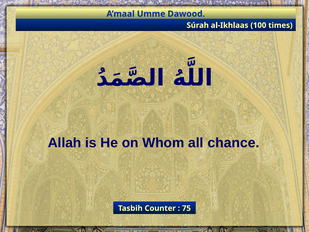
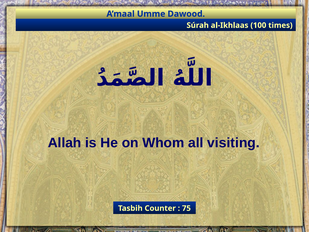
chance: chance -> visiting (233, 143)
